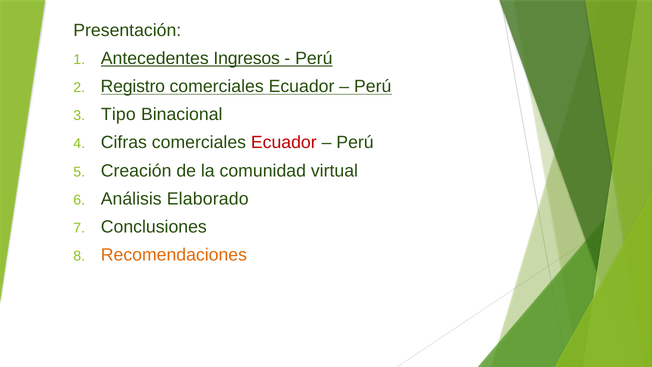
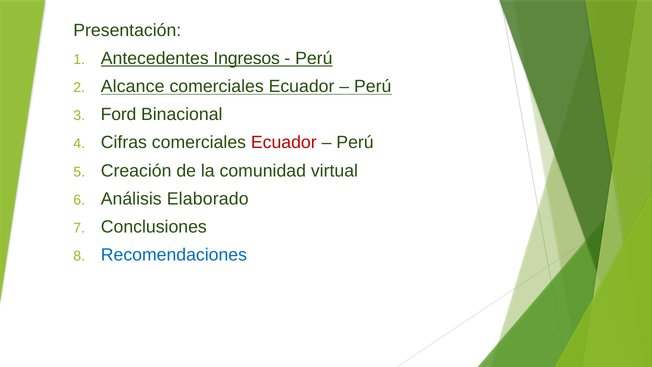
Registro: Registro -> Alcance (133, 86)
Tipo: Tipo -> Ford (119, 114)
Recomendaciones colour: orange -> blue (174, 255)
